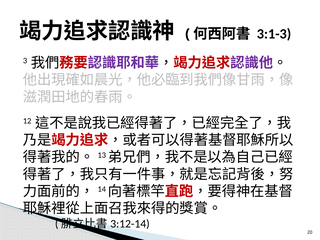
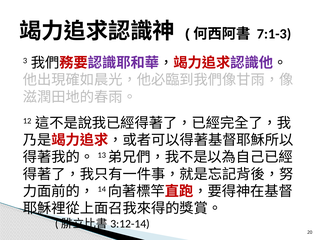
3:1-3: 3:1-3 -> 7:1-3 (274, 34)
